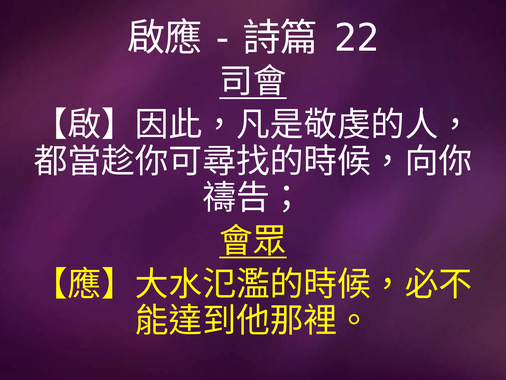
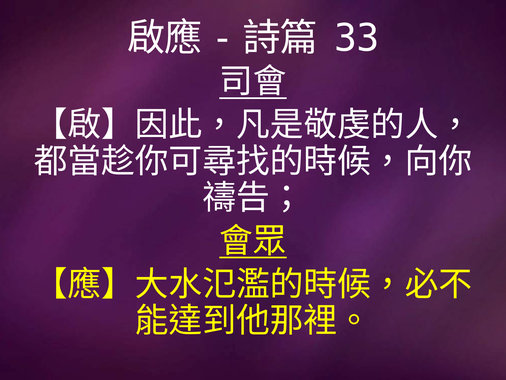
22: 22 -> 33 (357, 38)
